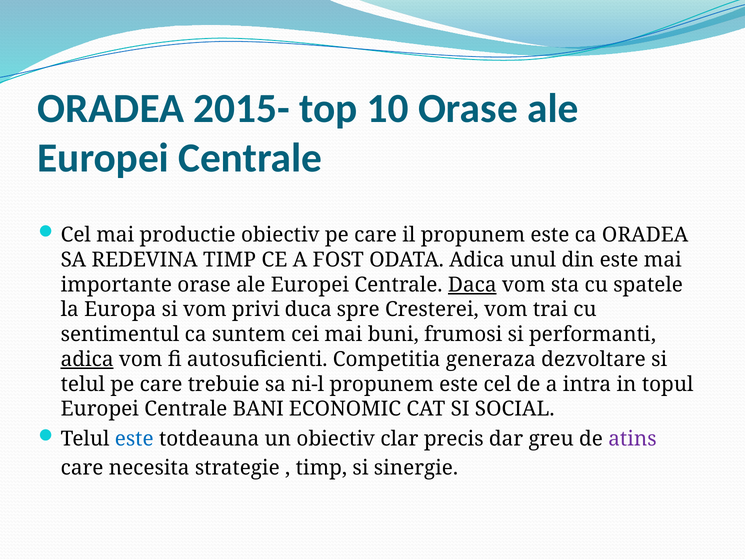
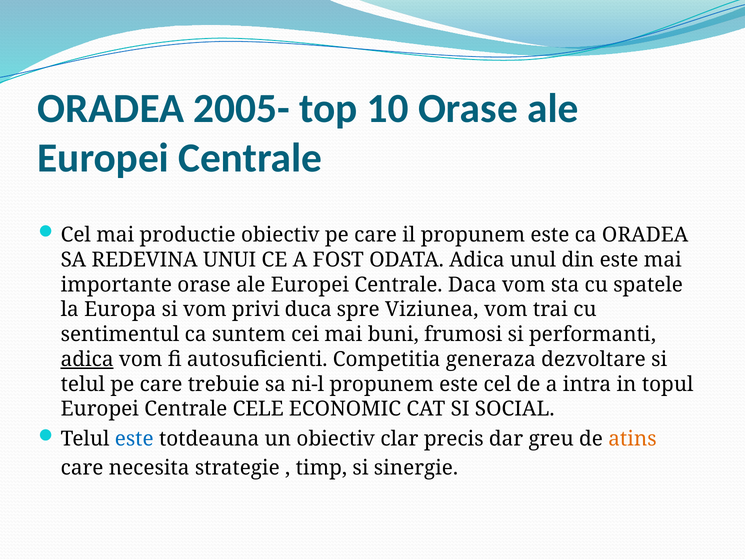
2015-: 2015- -> 2005- (242, 108)
REDEVINA TIMP: TIMP -> UNUI (230, 260)
Daca underline: present -> none (472, 285)
Cresterei: Cresterei -> Viziunea (432, 309)
BANI: BANI -> CELE (258, 409)
atins colour: purple -> orange (632, 439)
